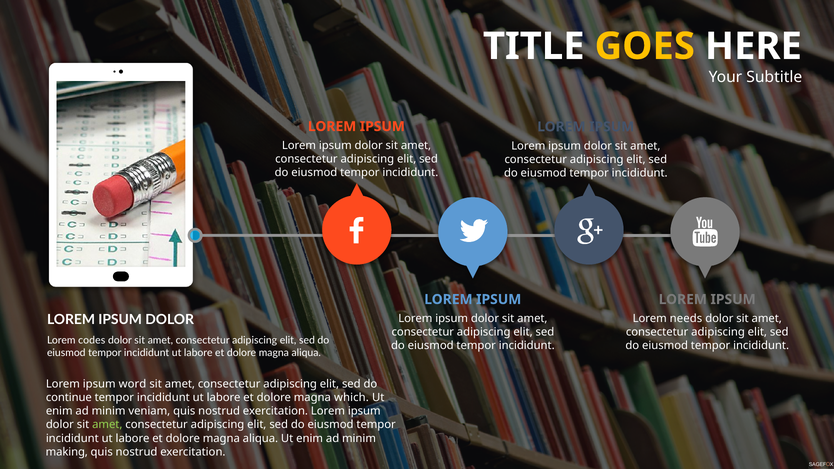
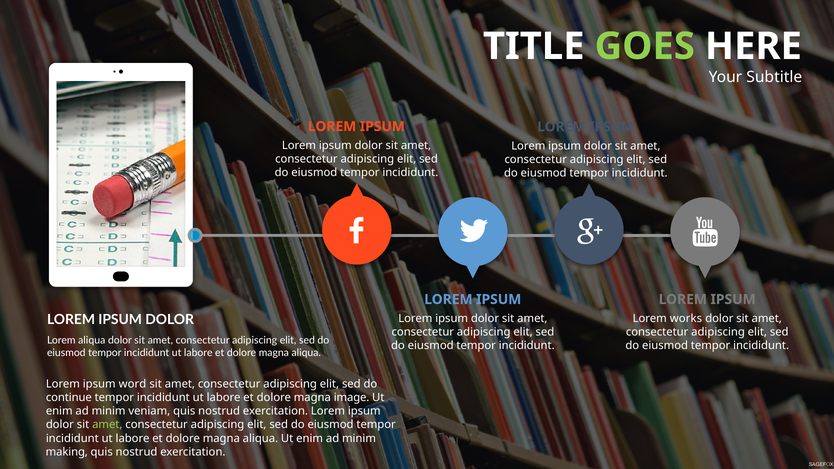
GOES colour: yellow -> light green (645, 46)
needs: needs -> works (686, 319)
Lorem codes: codes -> aliqua (92, 341)
which: which -> image (352, 398)
